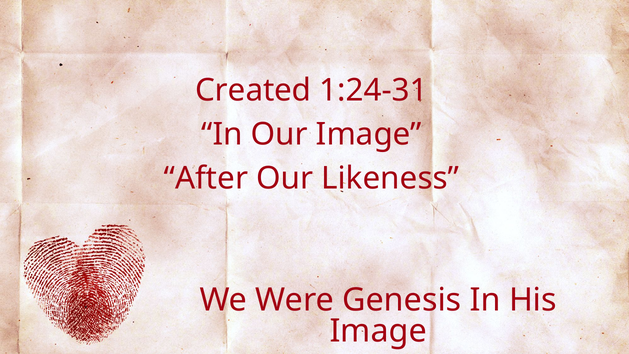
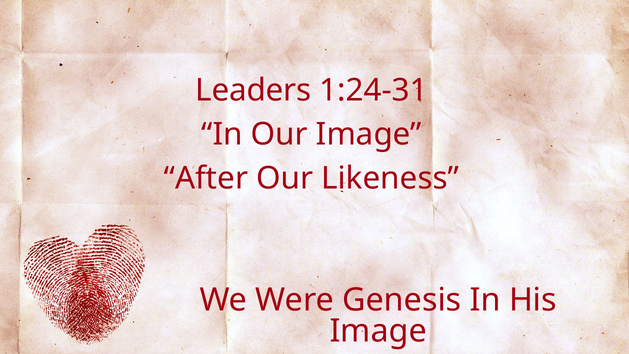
Created: Created -> Leaders (253, 90)
